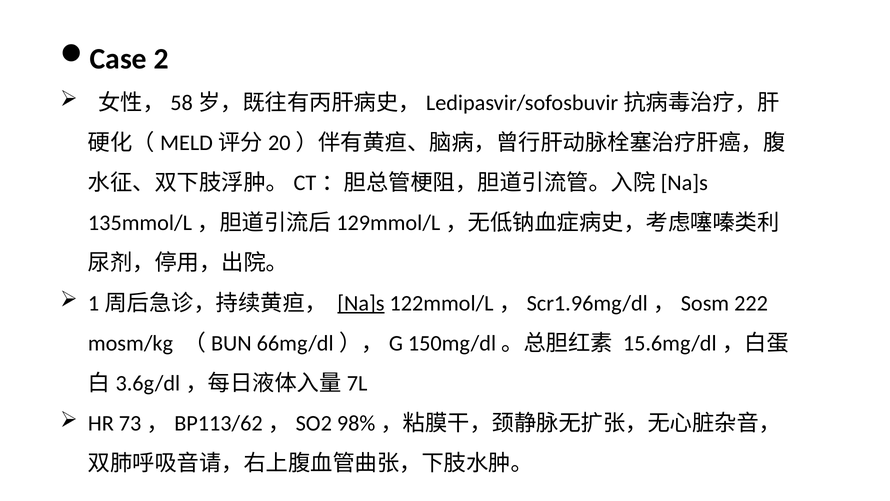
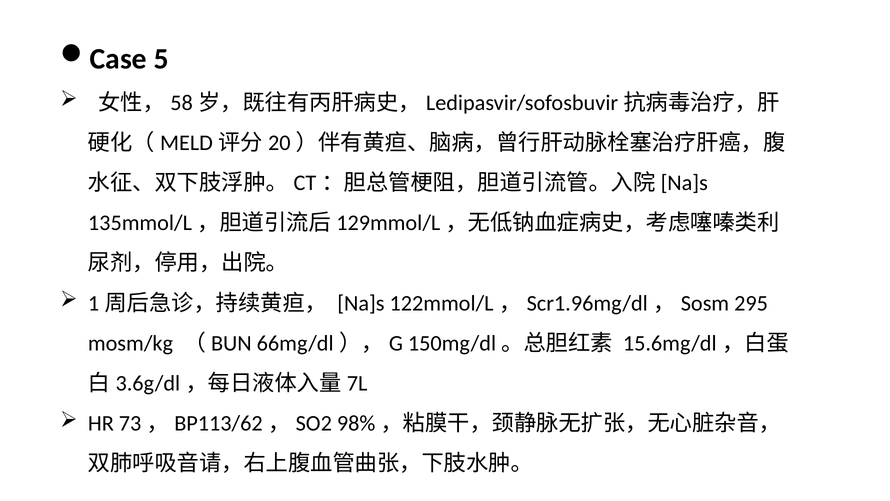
2: 2 -> 5 (161, 59)
Na]s underline: present -> none (361, 303)
222: 222 -> 295 (751, 303)
